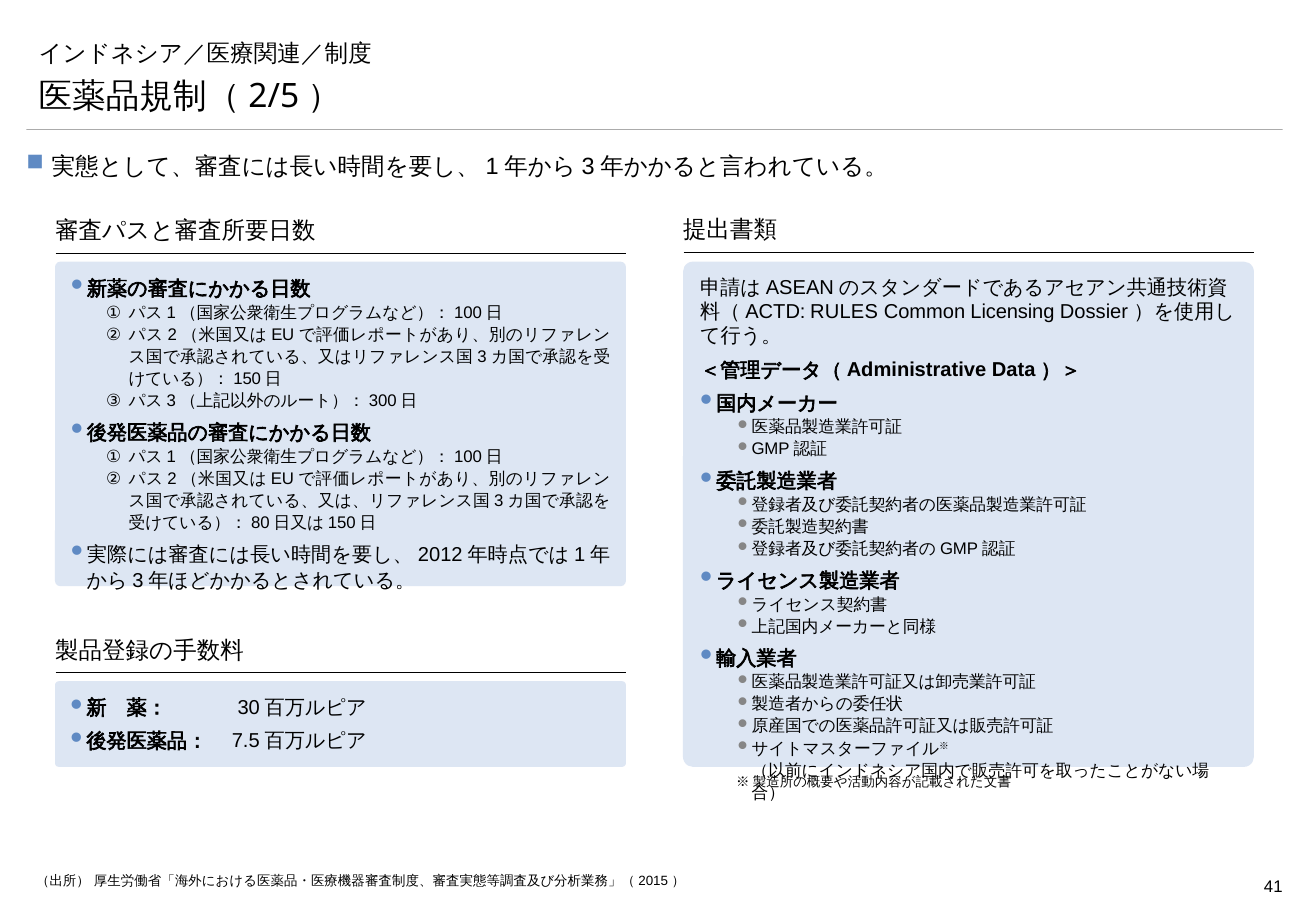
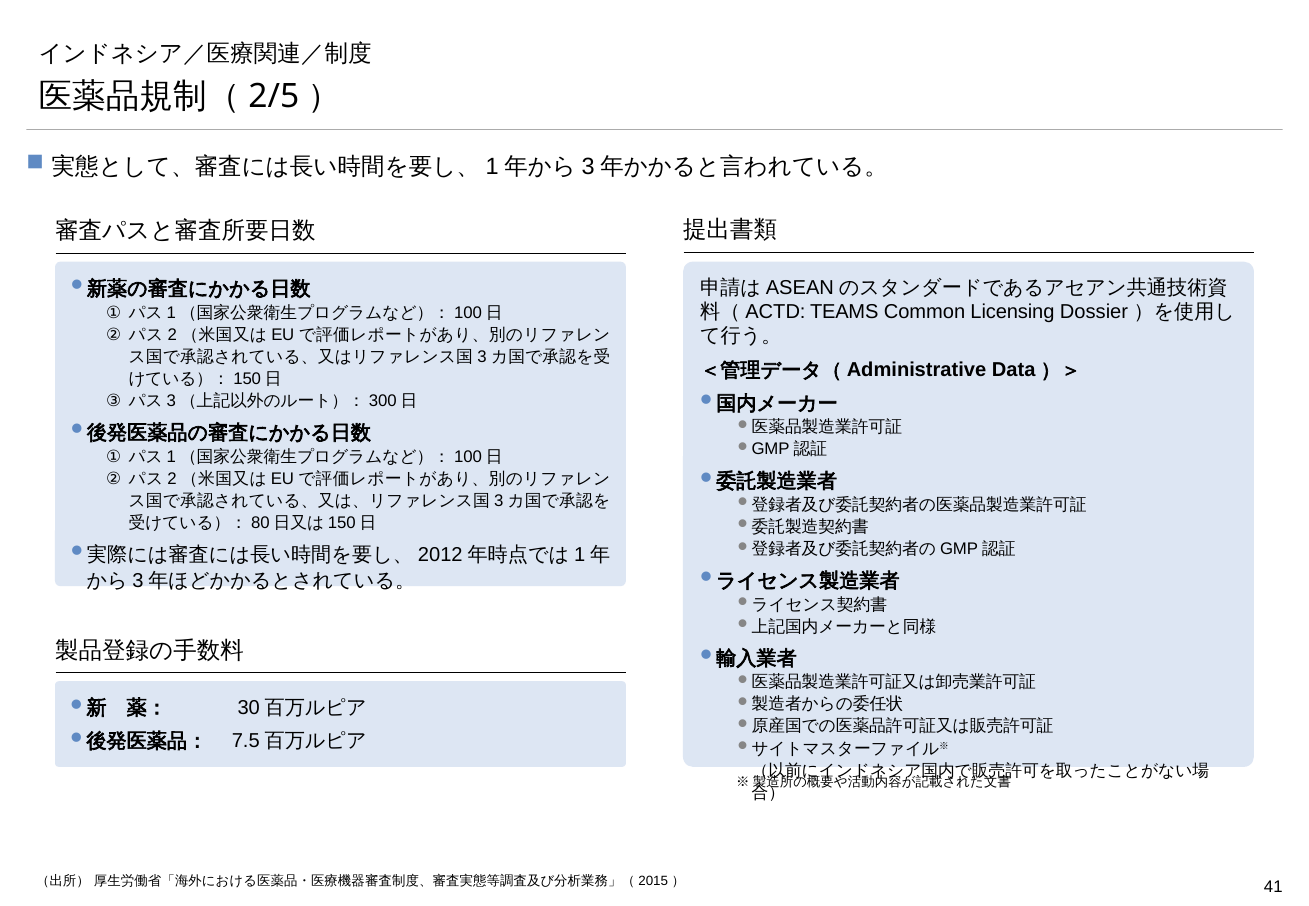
RULES: RULES -> TEAMS (844, 312)
